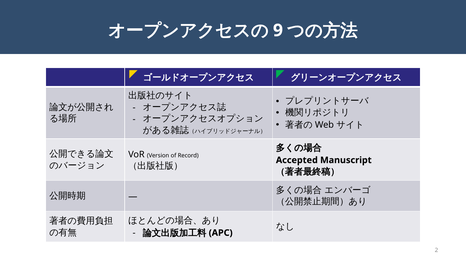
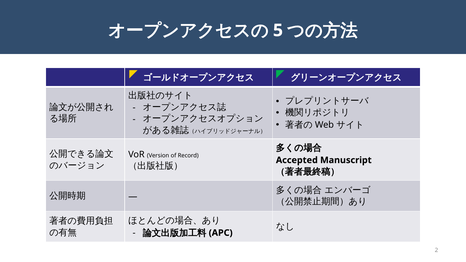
9: 9 -> 5 (278, 30)
